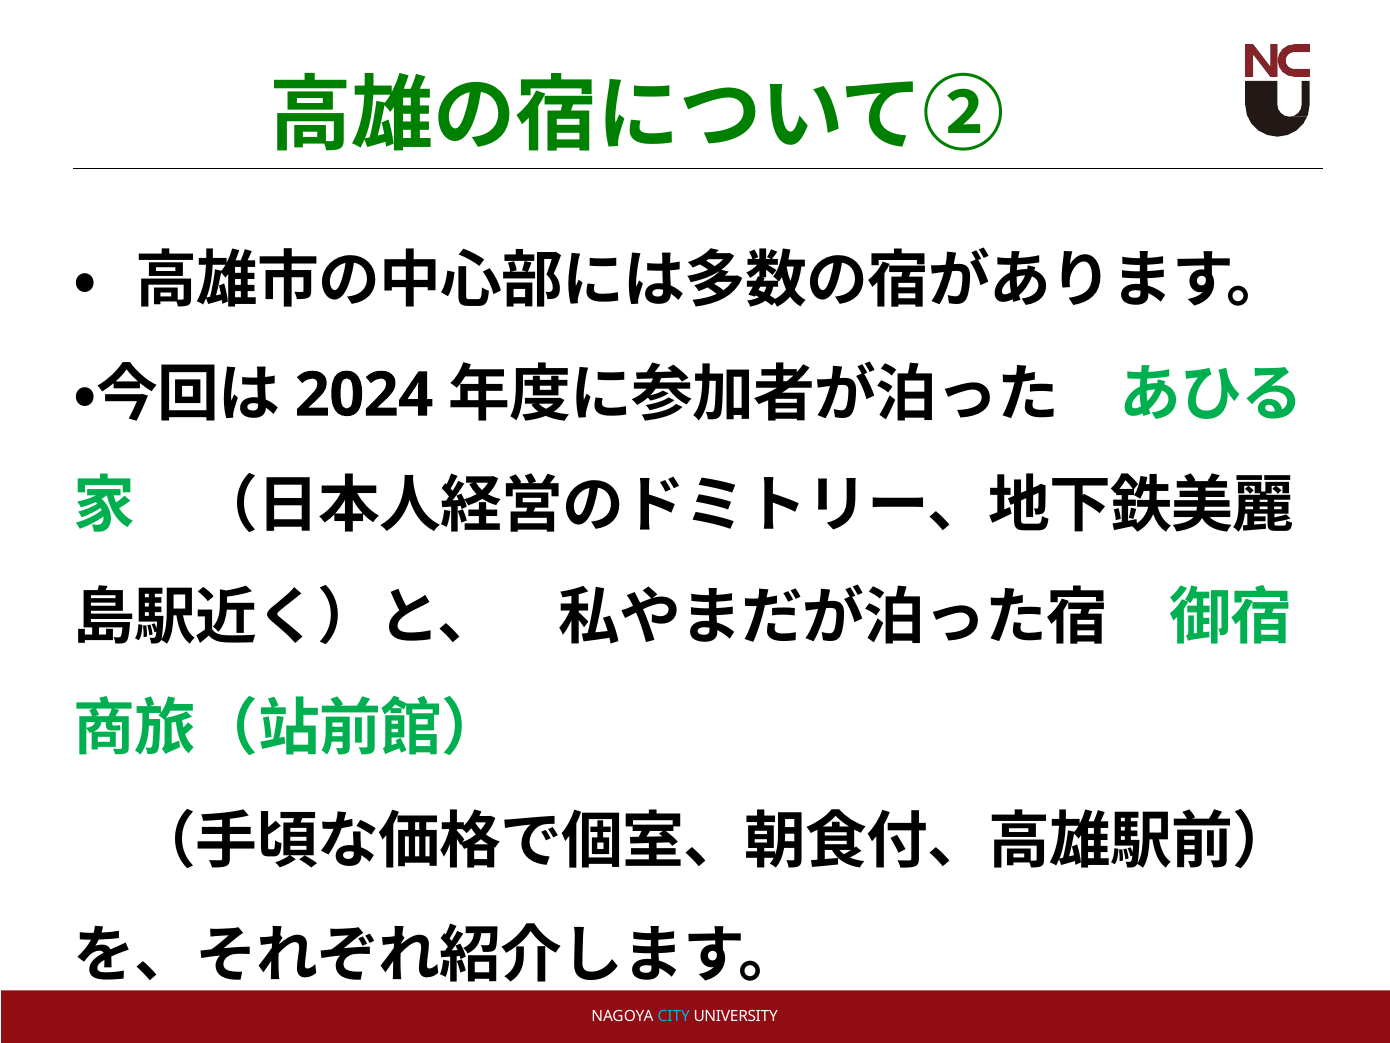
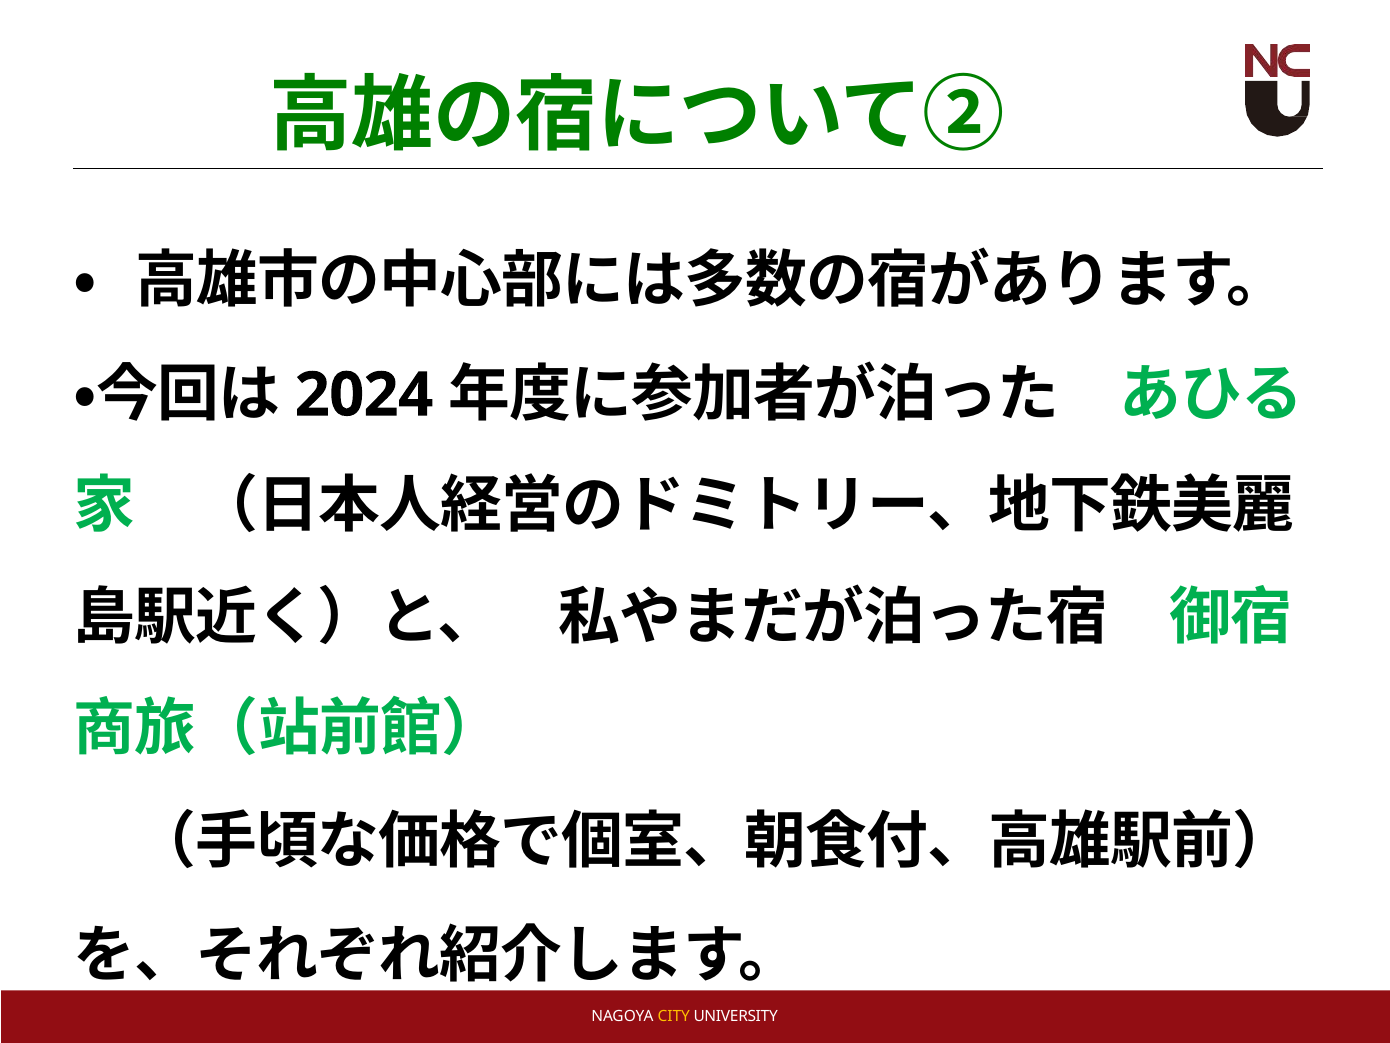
CITY colour: light blue -> yellow (674, 1016)
